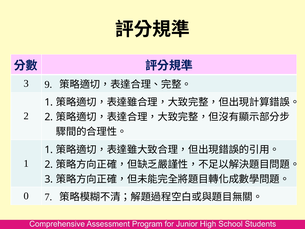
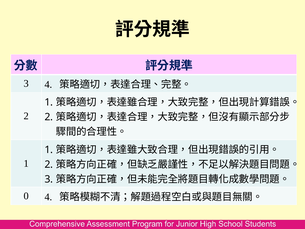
3 9: 9 -> 4 (48, 84)
0 7: 7 -> 4 (48, 197)
